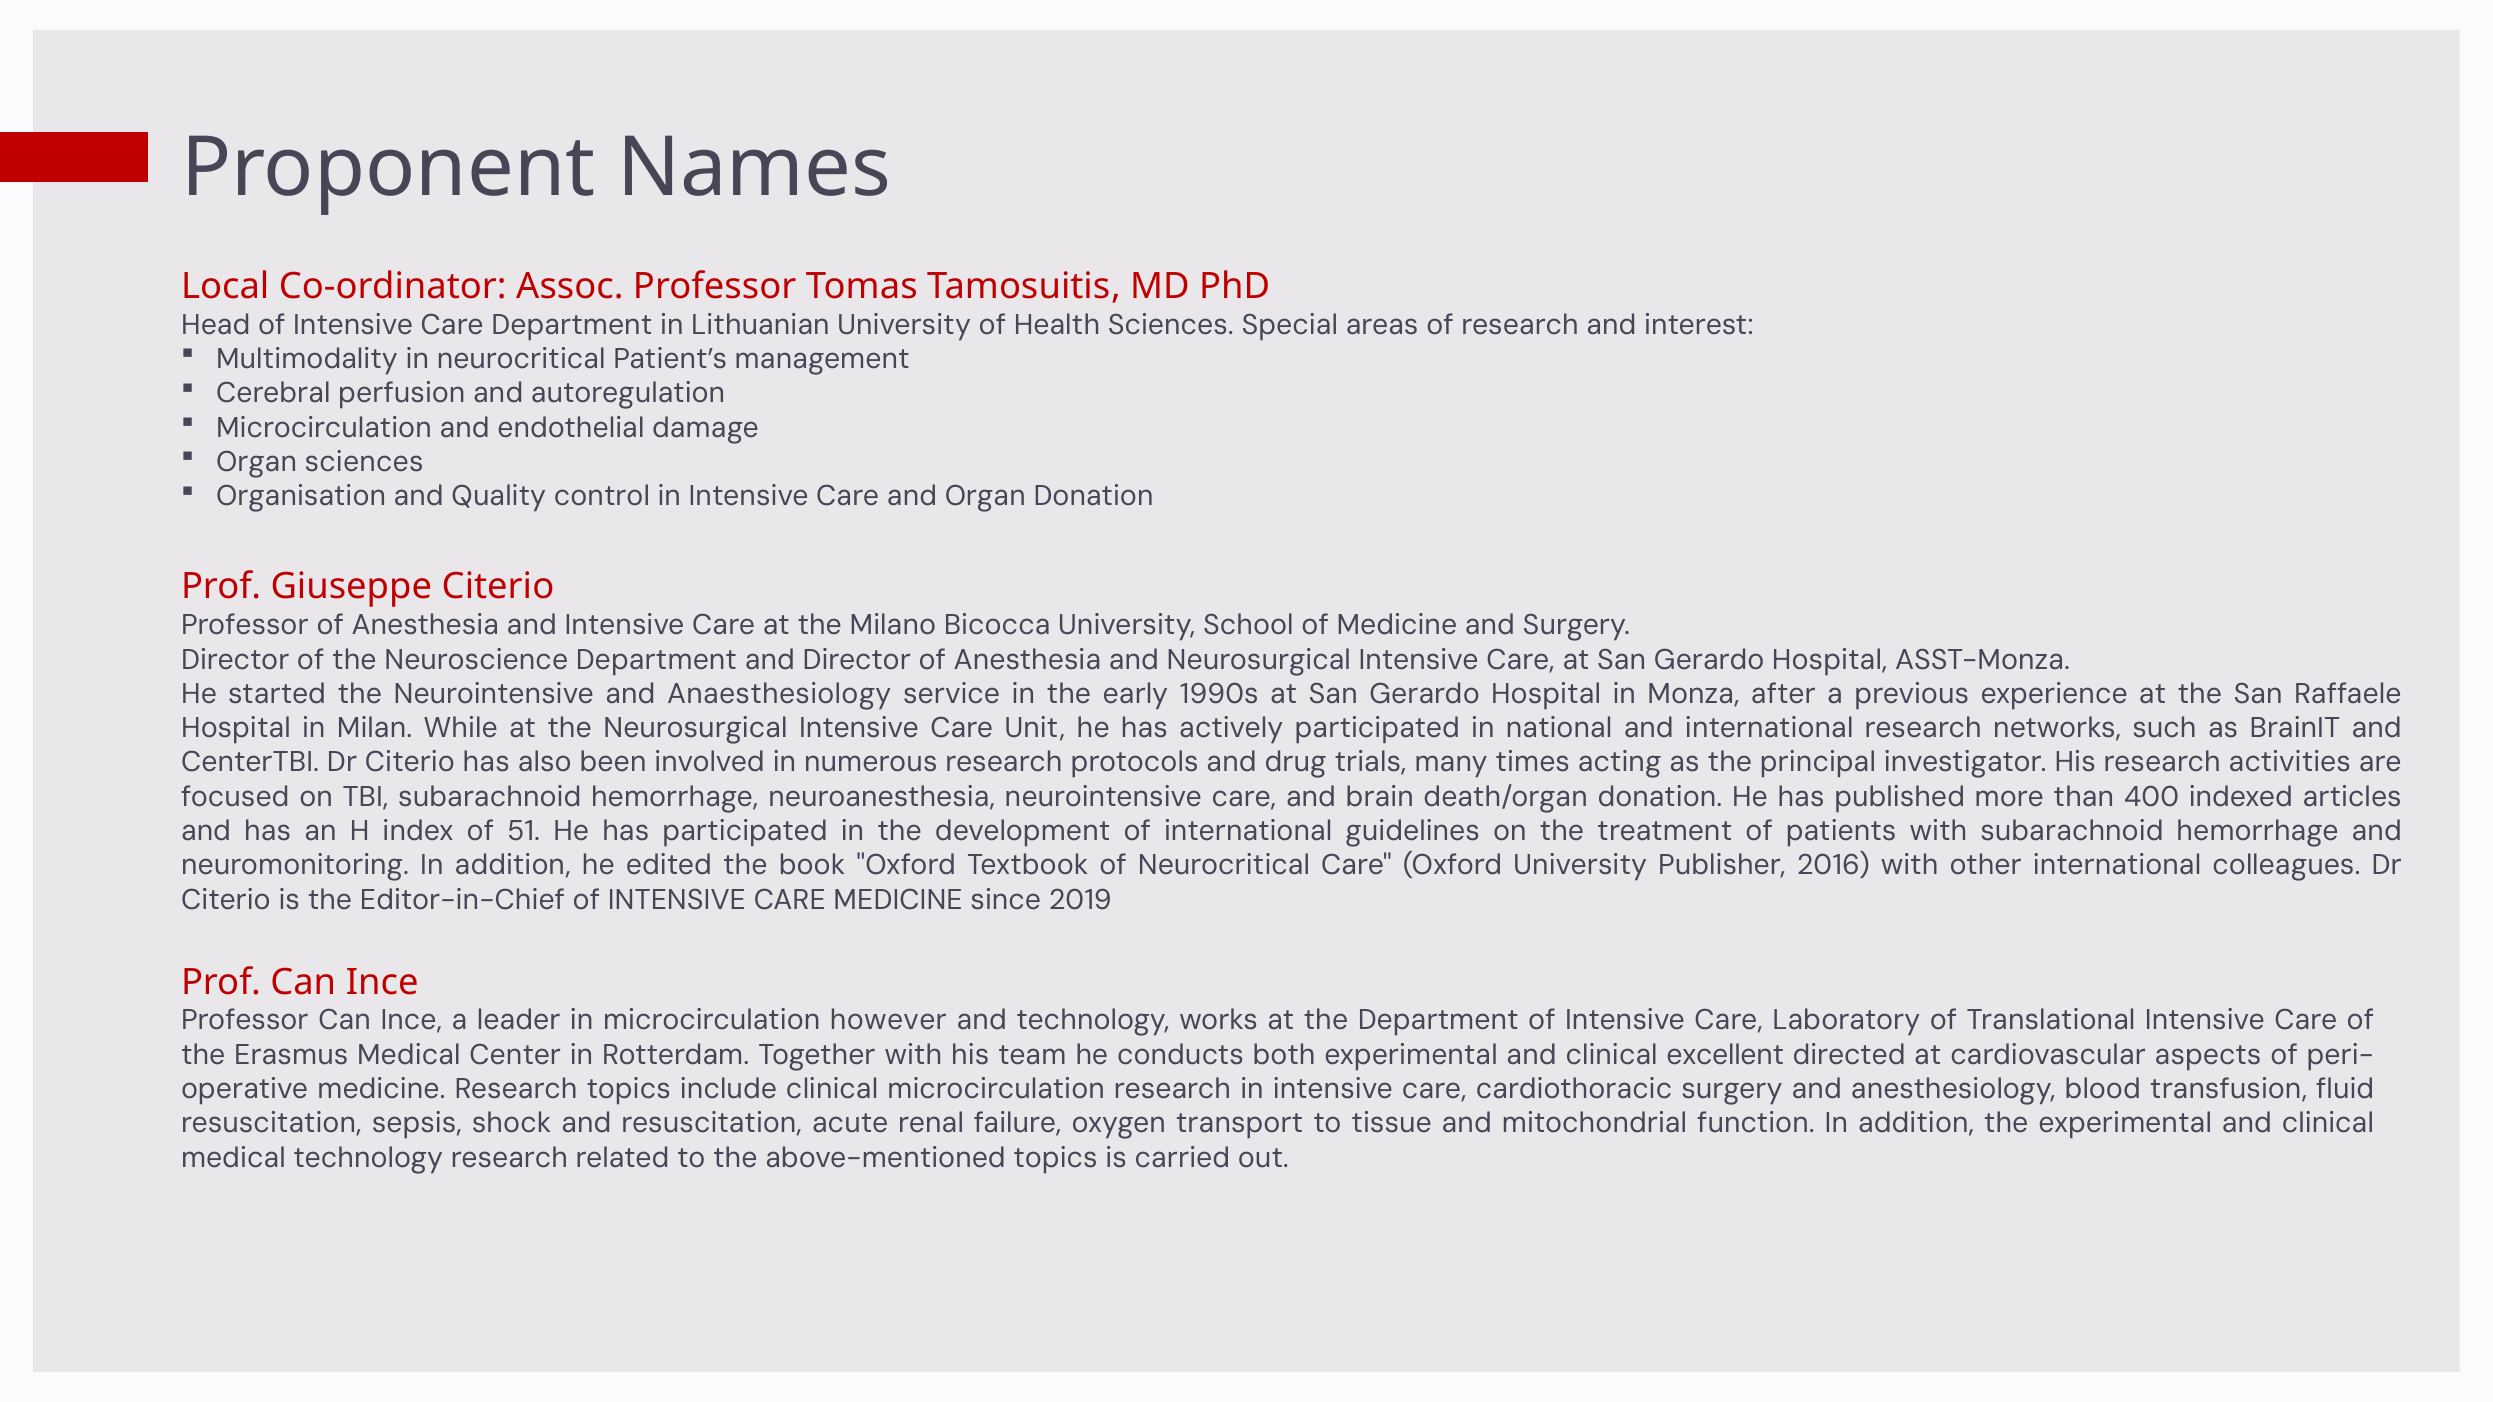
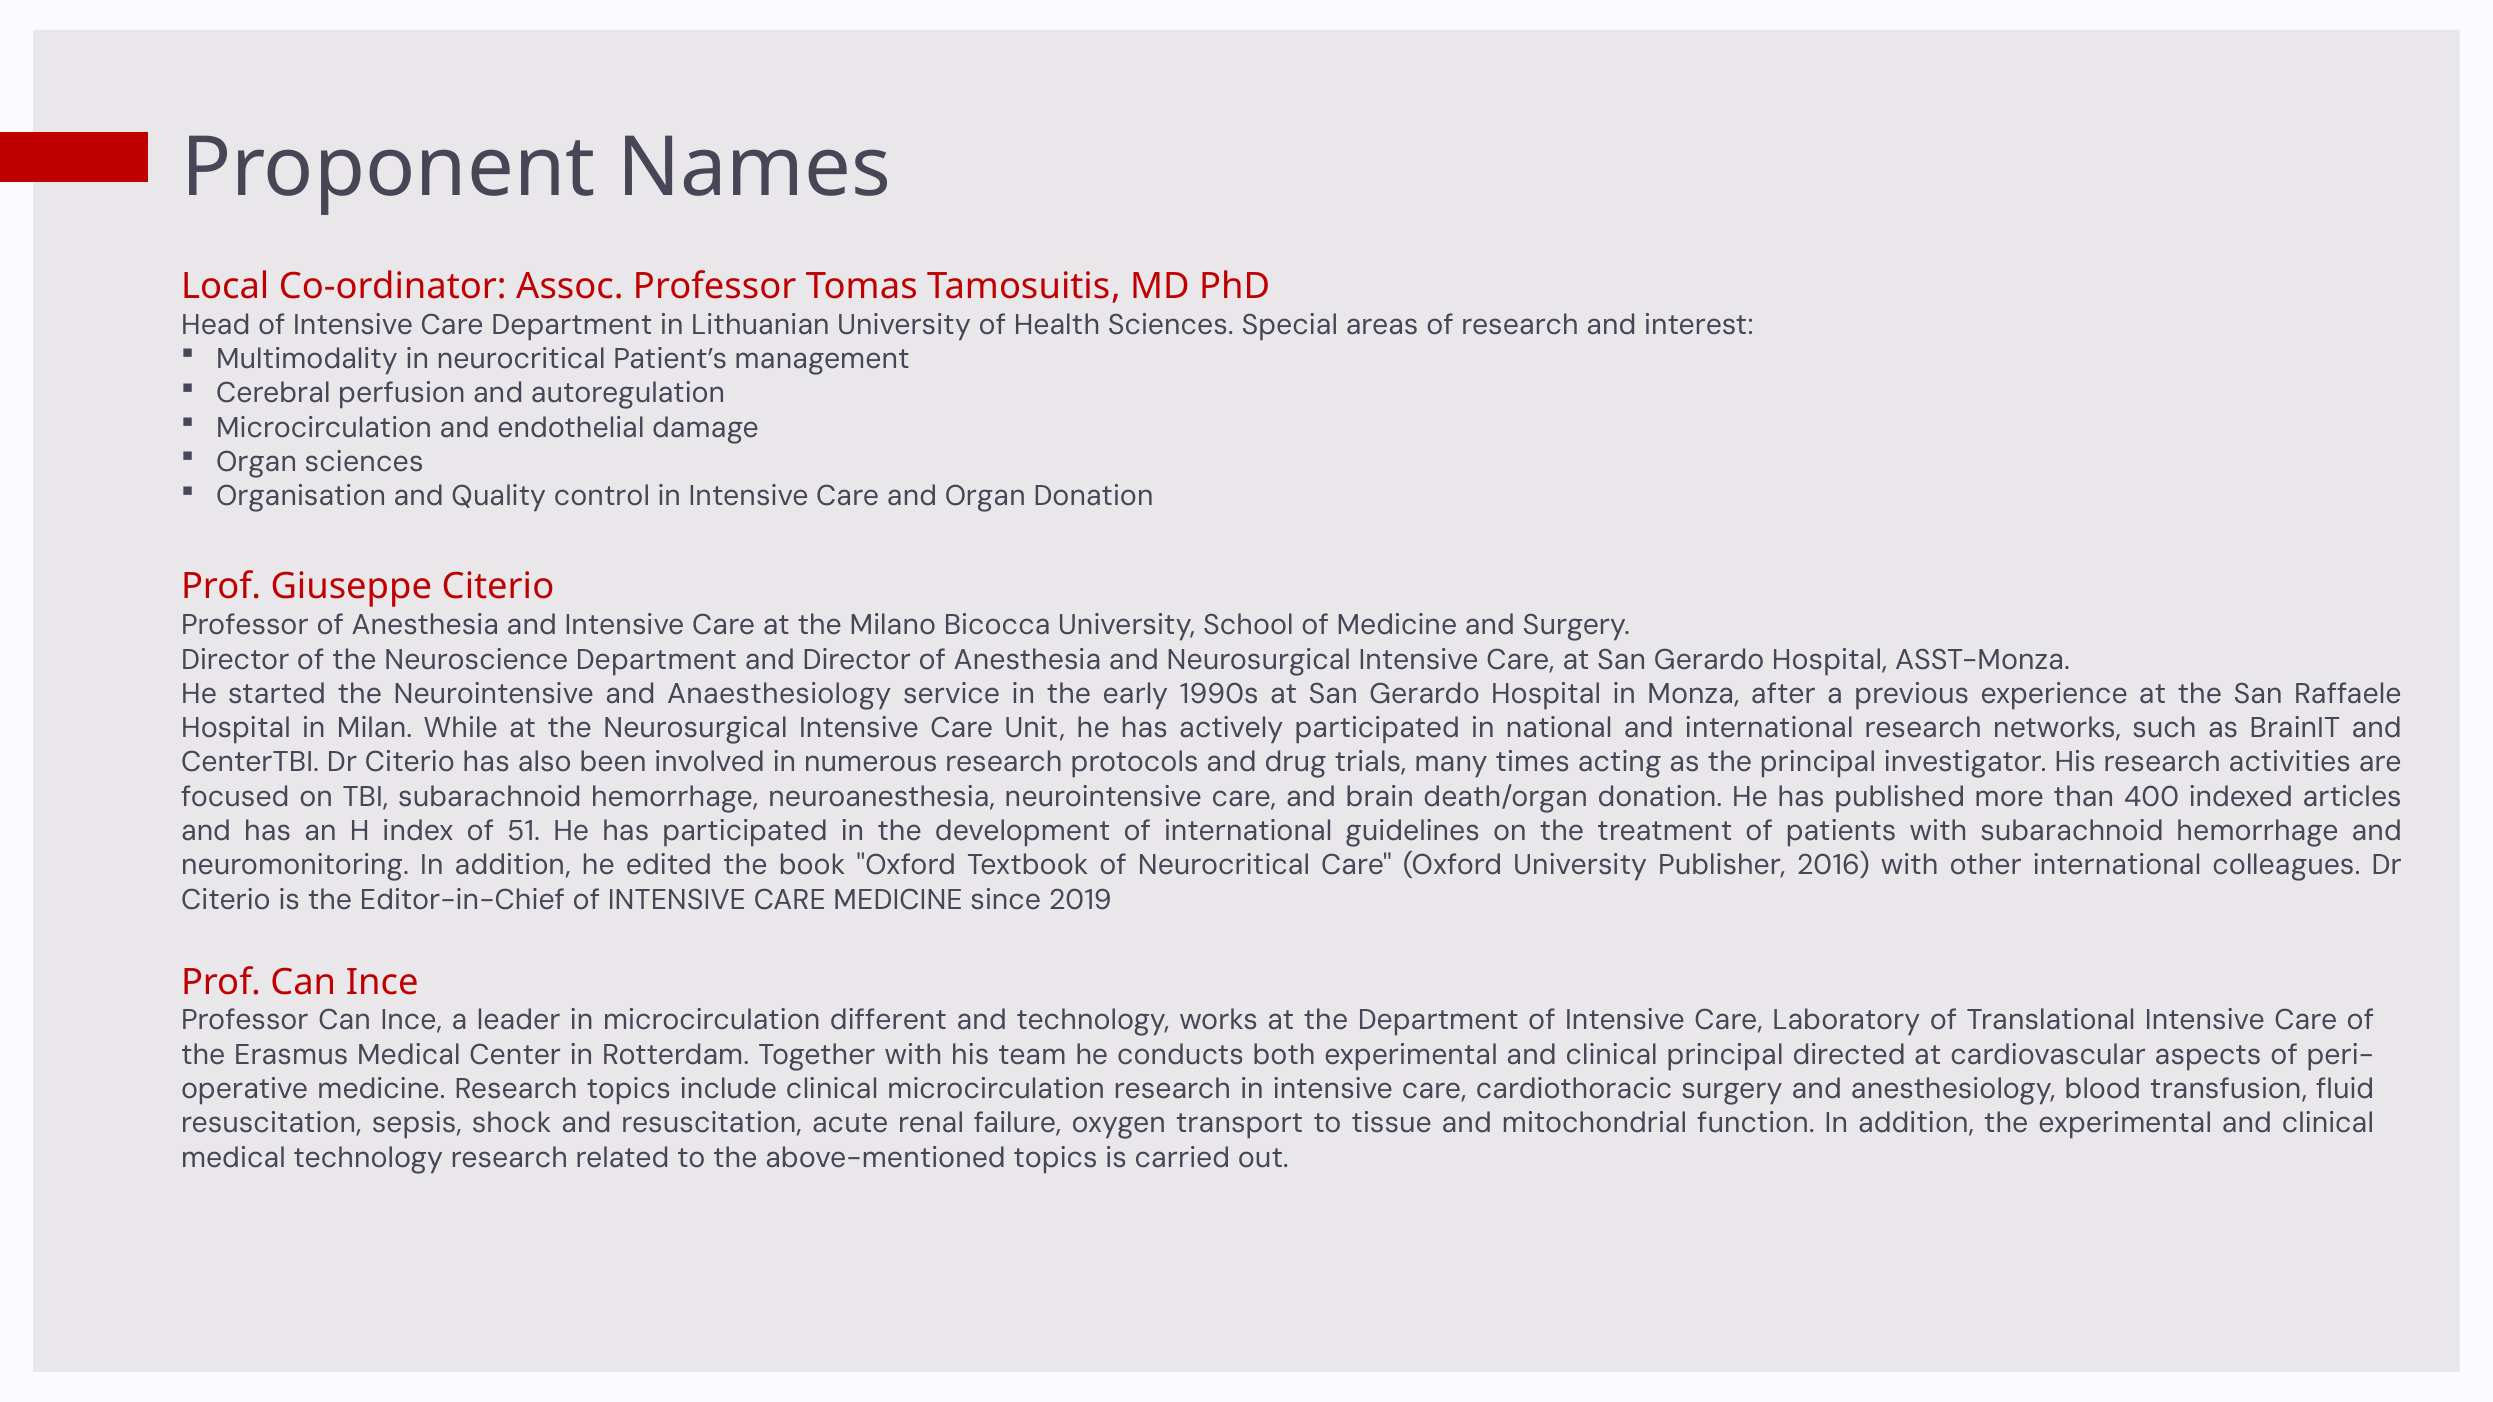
however: however -> different (889, 1021)
clinical excellent: excellent -> principal (1725, 1055)
